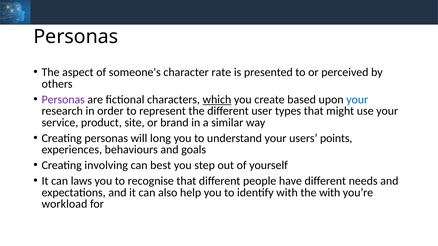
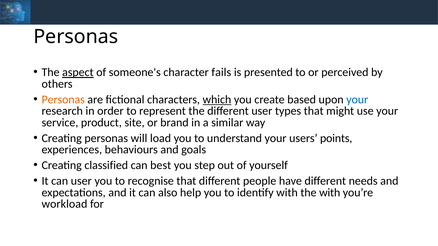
aspect underline: none -> present (78, 73)
rate: rate -> fails (221, 73)
Personas colour: purple -> orange (63, 100)
long: long -> load (161, 138)
involving: involving -> classified (106, 166)
can laws: laws -> user (81, 181)
